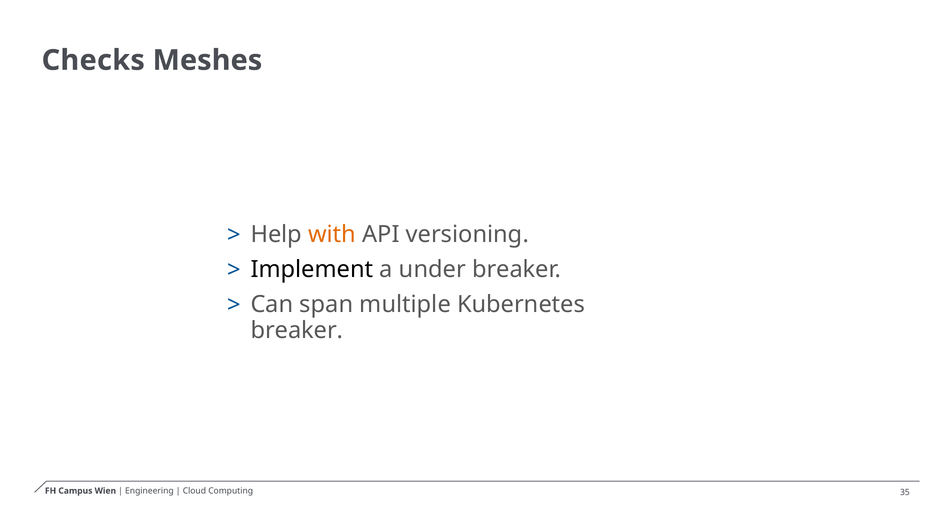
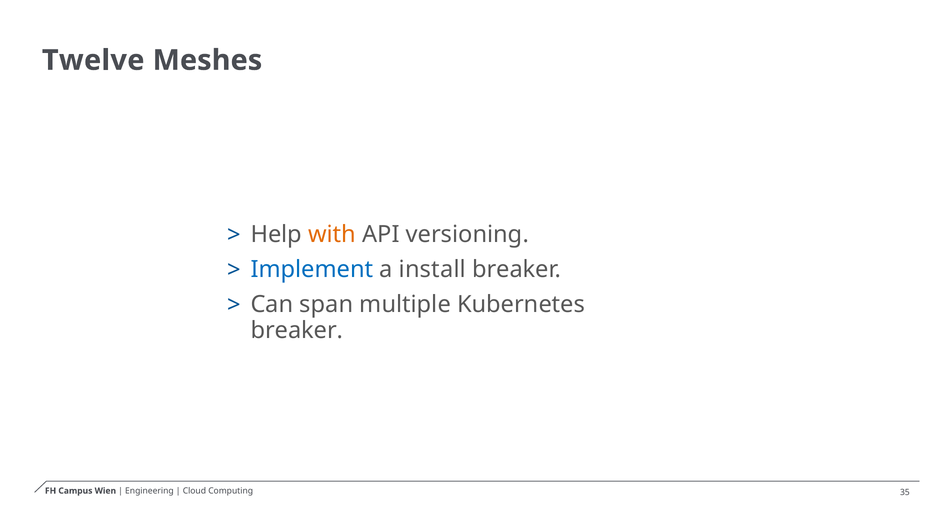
Checks: Checks -> Twelve (93, 60)
Implement colour: black -> blue (312, 270)
under: under -> install (432, 270)
